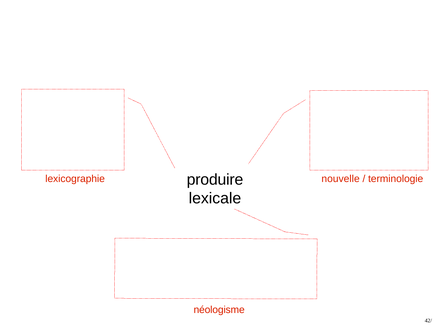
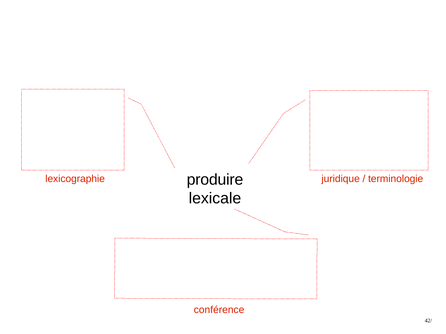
nouvelle: nouvelle -> juridique (341, 179)
néologisme: néologisme -> conférence (219, 310)
